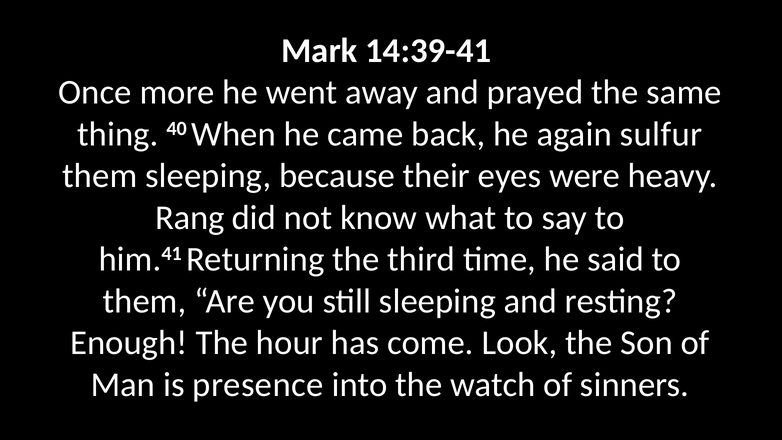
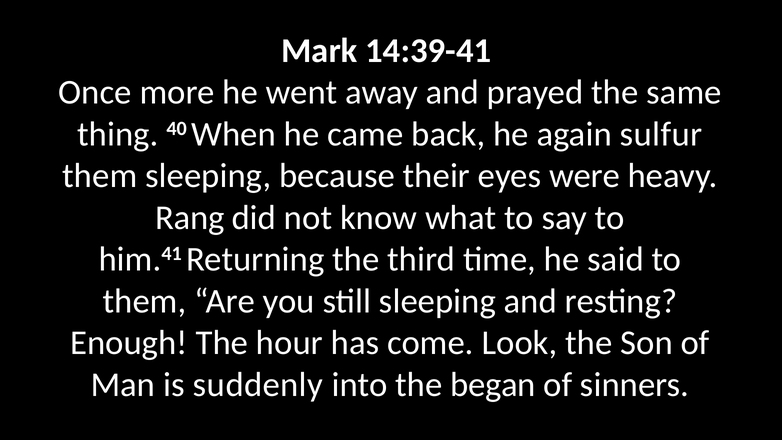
presence: presence -> suddenly (258, 384)
watch: watch -> began (493, 384)
